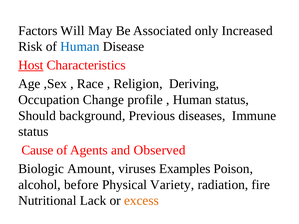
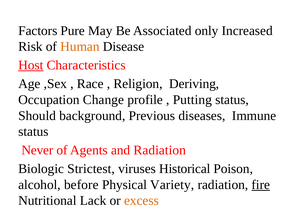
Will: Will -> Pure (73, 31)
Human colour: blue -> orange (80, 47)
Human: Human -> Putting (192, 100)
Cause: Cause -> Never (37, 150)
and Observed: Observed -> Radiation (160, 150)
Amount: Amount -> Strictest (91, 169)
Examples: Examples -> Historical (185, 169)
fire underline: none -> present (261, 185)
